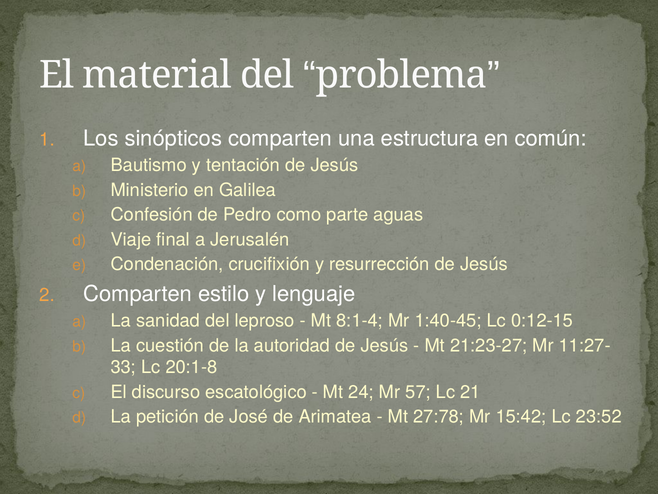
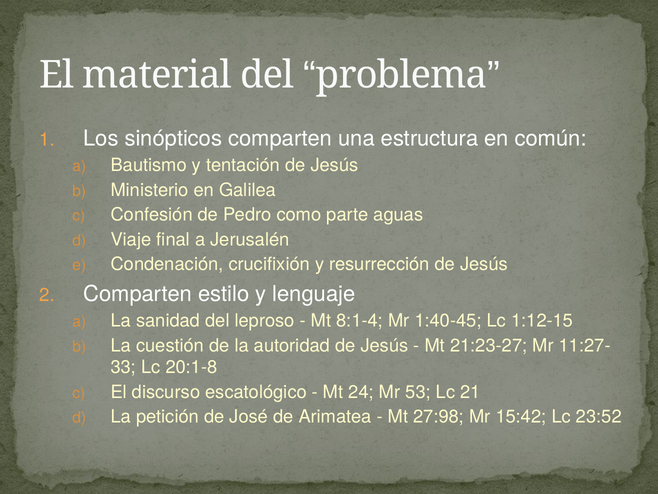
0:12-15: 0:12-15 -> 1:12-15 (542, 320)
57: 57 -> 53 (418, 392)
27:78: 27:78 -> 27:98 (439, 416)
